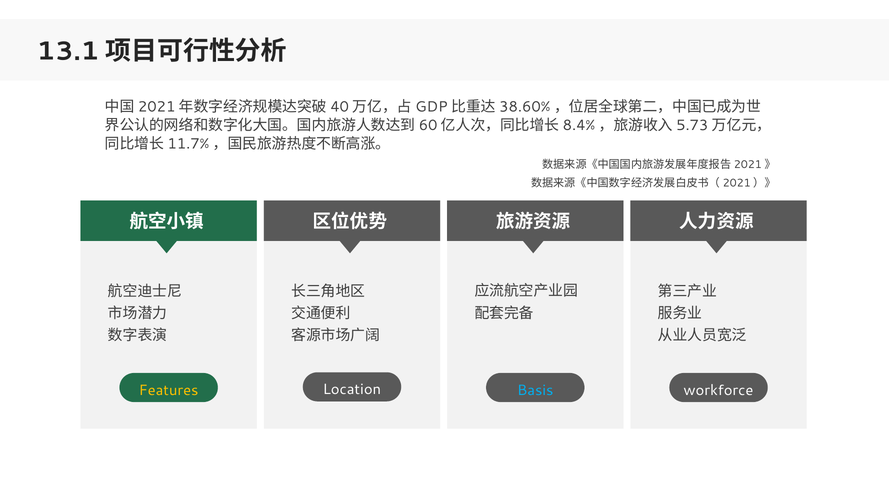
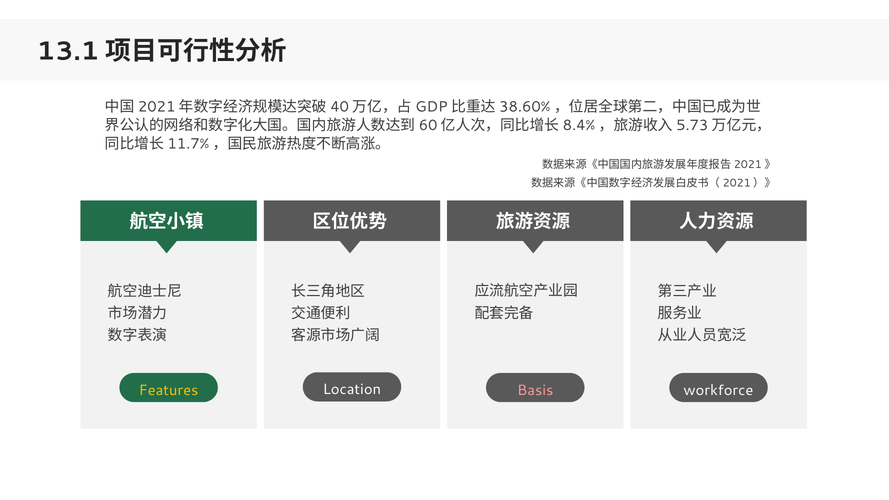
Basis colour: light blue -> pink (535, 390)
